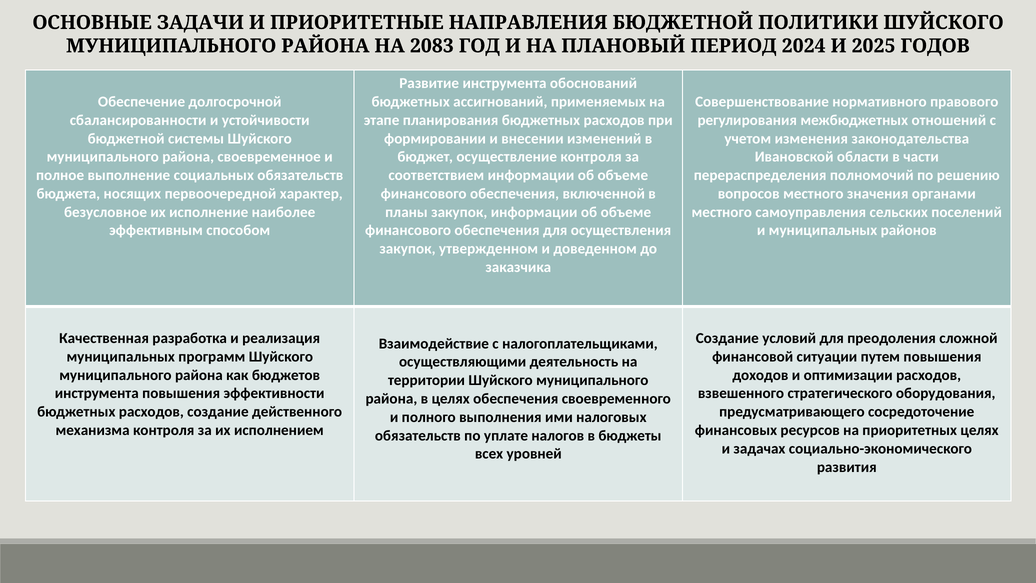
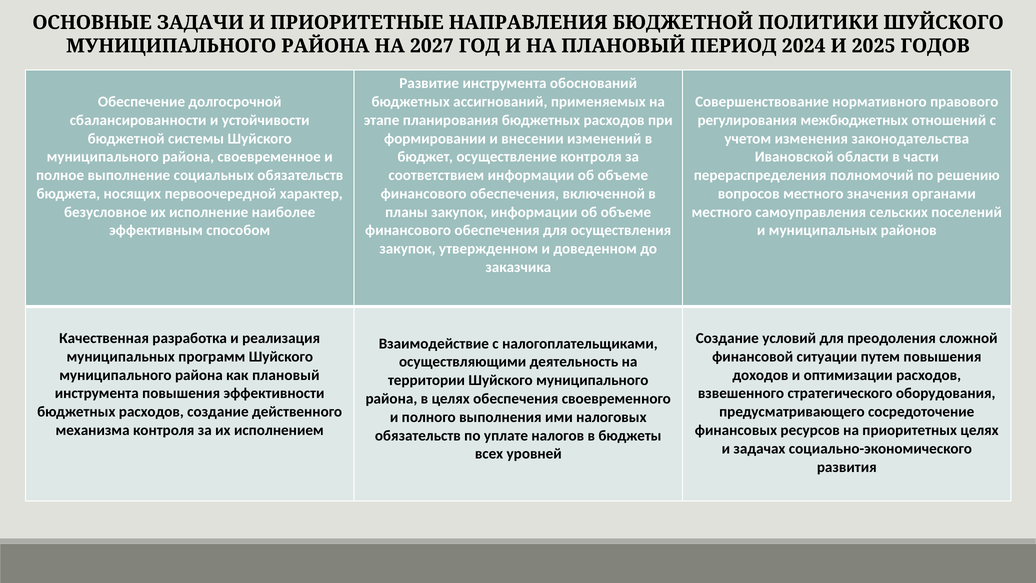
2083: 2083 -> 2027 (432, 46)
как бюджетов: бюджетов -> плановый (286, 375)
